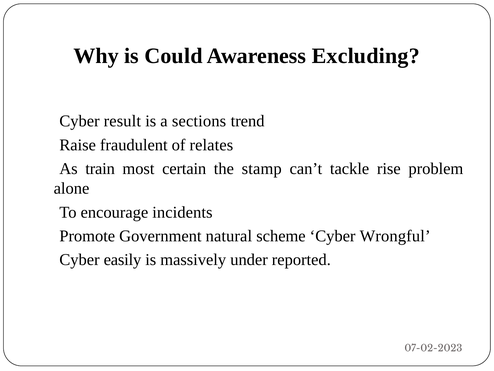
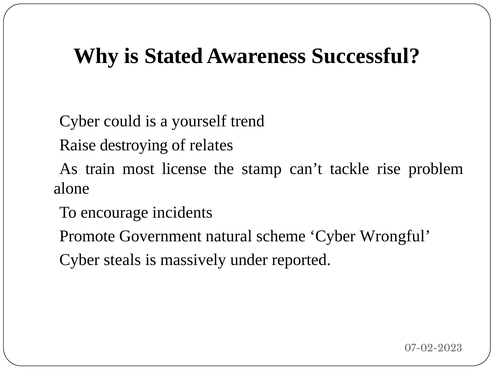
Could: Could -> Stated (174, 56)
Excluding: Excluding -> Successful (366, 56)
result: result -> could (122, 121)
sections: sections -> yourself (199, 121)
fraudulent: fraudulent -> destroying (134, 145)
certain: certain -> license (184, 168)
easily: easily -> steals (122, 259)
